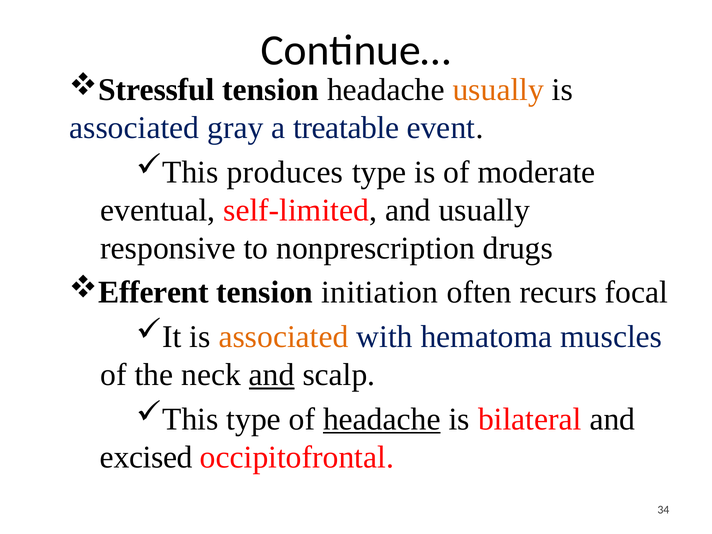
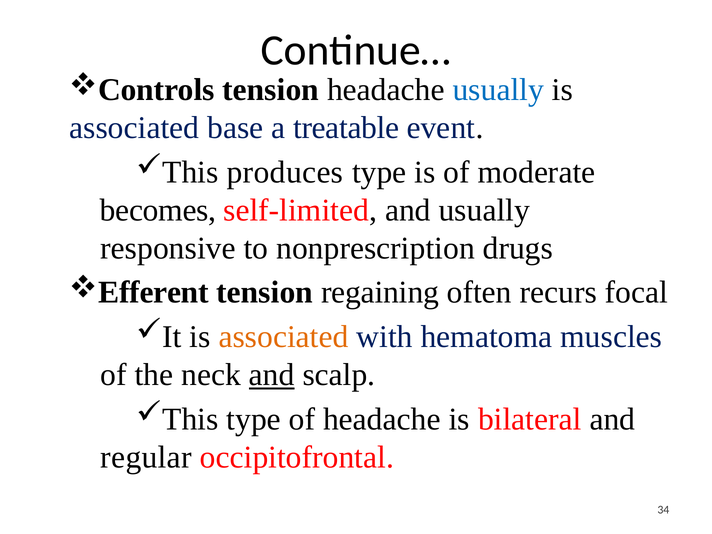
Stressful: Stressful -> Controls (156, 90)
usually colour: orange -> blue (498, 90)
gray: gray -> base (235, 128)
eventual: eventual -> becomes (158, 210)
initiation: initiation -> regaining (380, 293)
headache underline: present -> none (382, 419)
excised: excised -> regular (146, 457)
